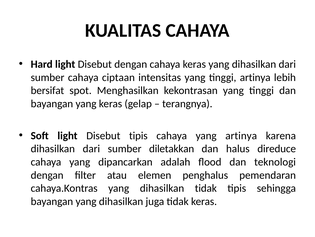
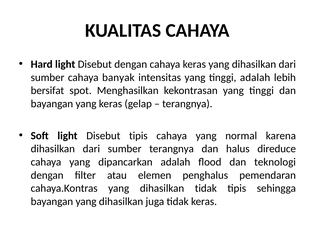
ciptaan: ciptaan -> banyak (118, 77)
tinggi artinya: artinya -> adalah (255, 77)
yang artinya: artinya -> normal (241, 135)
sumber diletakkan: diletakkan -> terangnya (172, 148)
